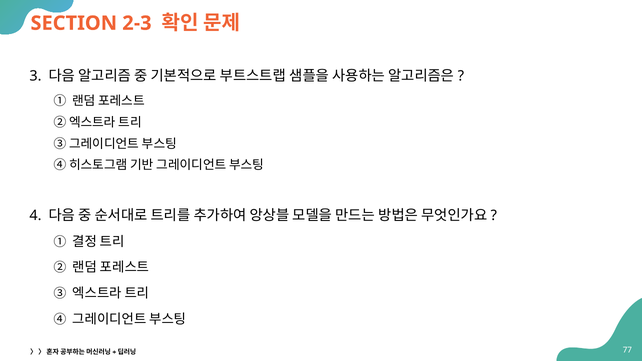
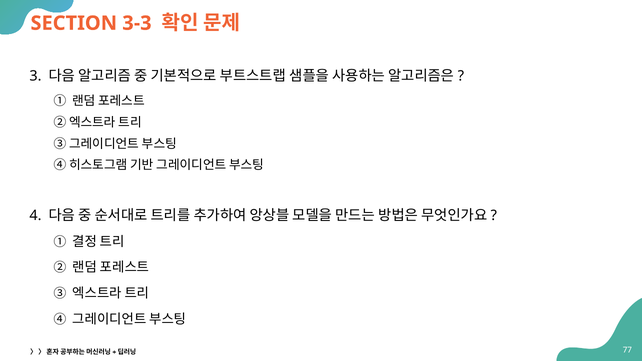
2-3: 2-3 -> 3-3 (137, 23)
